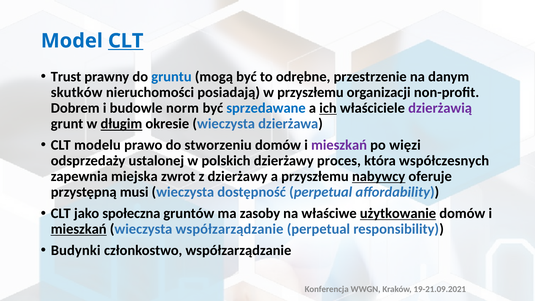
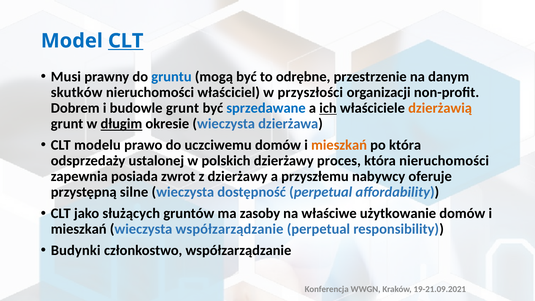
Trust: Trust -> Musi (66, 77)
posiadają: posiadają -> właściciel (229, 92)
w przyszłemu: przyszłemu -> przyszłości (310, 92)
budowle norm: norm -> grunt (182, 108)
dzierżawią colour: purple -> orange (440, 108)
stworzeniu: stworzeniu -> uczciwemu (218, 145)
mieszkań colour: purple -> orange (339, 145)
po więzi: więzi -> która (405, 145)
która współczesnych: współczesnych -> nieruchomości (444, 161)
miejska: miejska -> posiada (134, 176)
nabywcy underline: present -> none (379, 176)
musi: musi -> silne (134, 192)
społeczna: społeczna -> służących (131, 213)
użytkowanie underline: present -> none (398, 213)
mieszkań underline: present -> none (79, 229)
